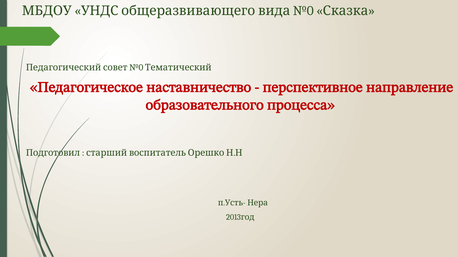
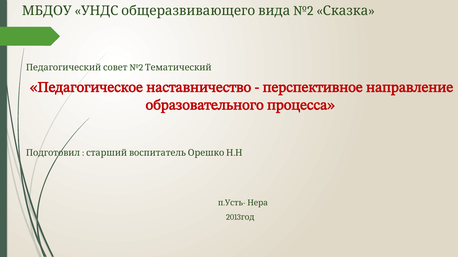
№0: №0 -> №2 (303, 11)
№0: №0 -> №2 (136, 68)
